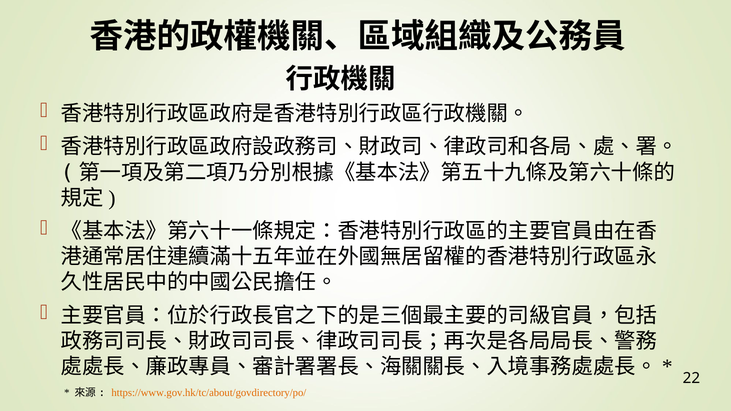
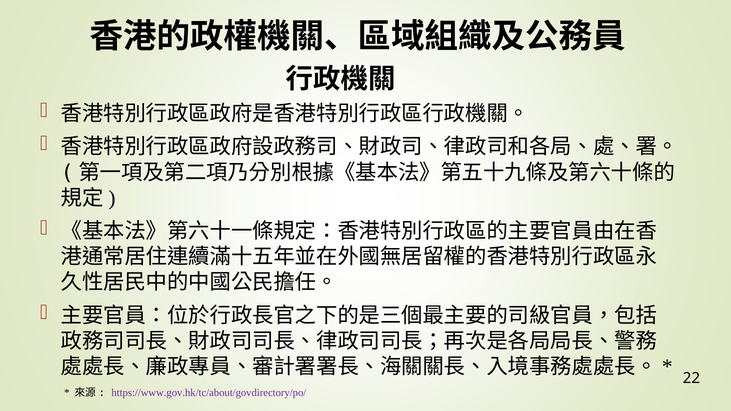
https://www.gov.hk/tc/about/govdirectory/po/ colour: orange -> purple (209, 393)
